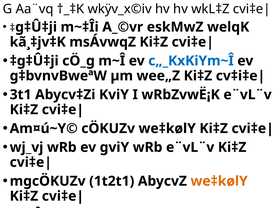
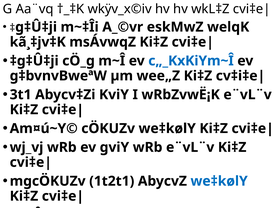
we‡kølY colour: orange -> blue (219, 181)
